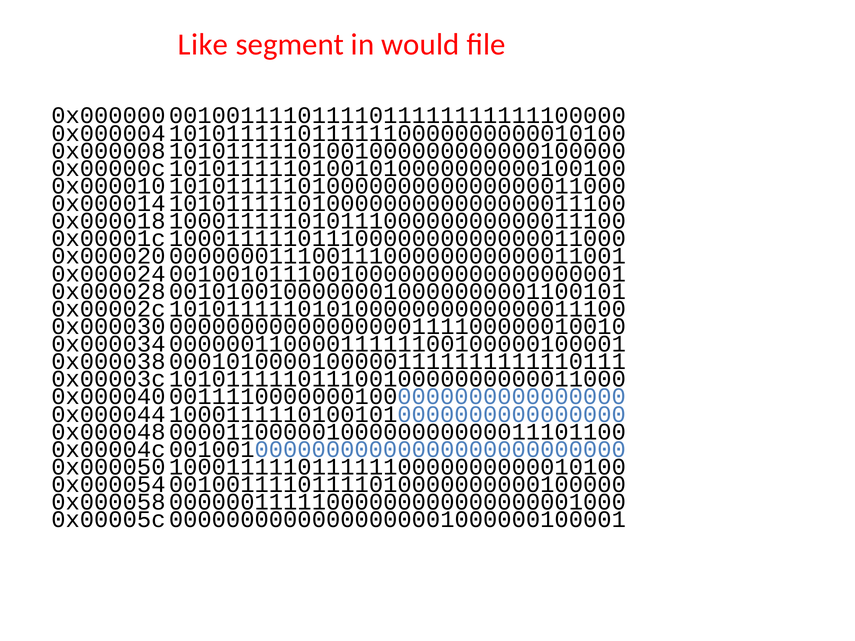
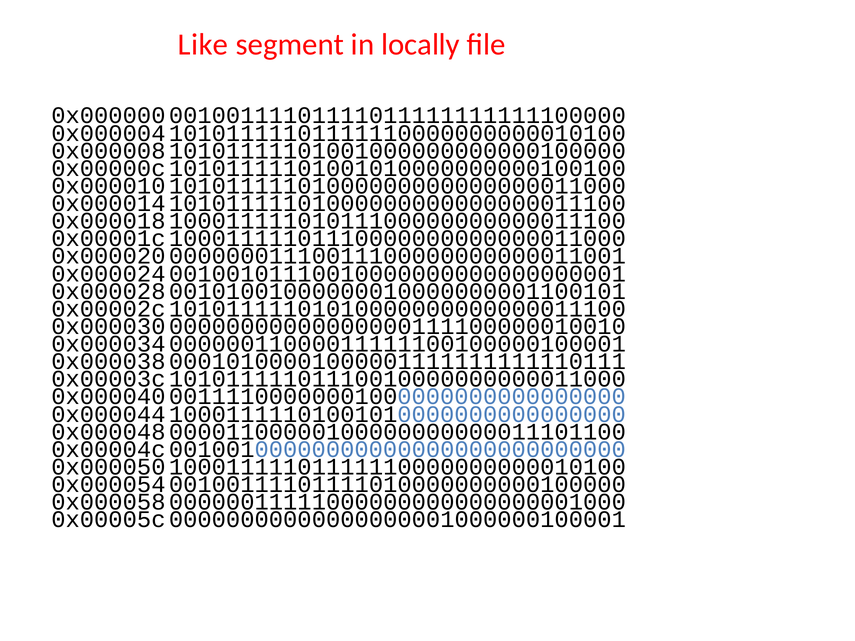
would: would -> locally (421, 45)
